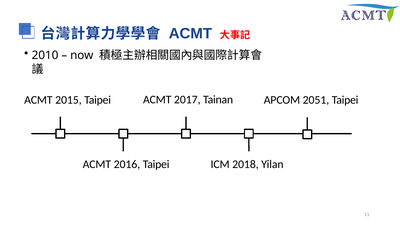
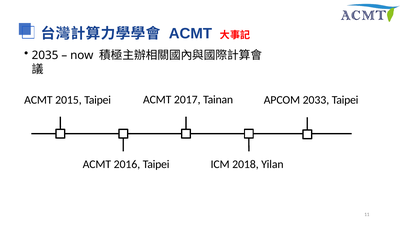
2010: 2010 -> 2035 (45, 55)
2051: 2051 -> 2033 (316, 100)
